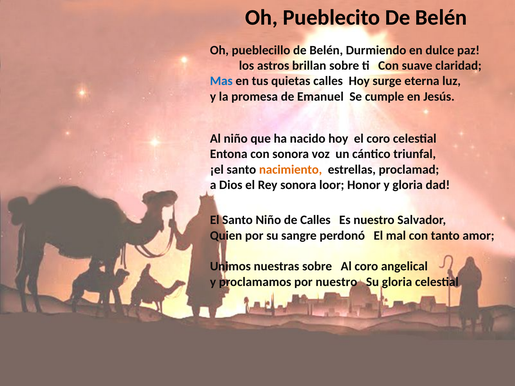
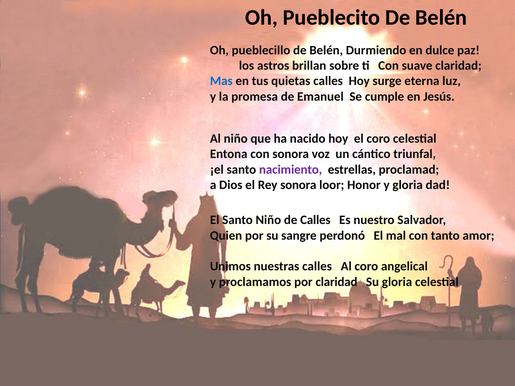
nacimiento colour: orange -> purple (291, 170)
nuestras sobre: sobre -> calles (317, 267)
por nuestro: nuestro -> claridad (336, 282)
